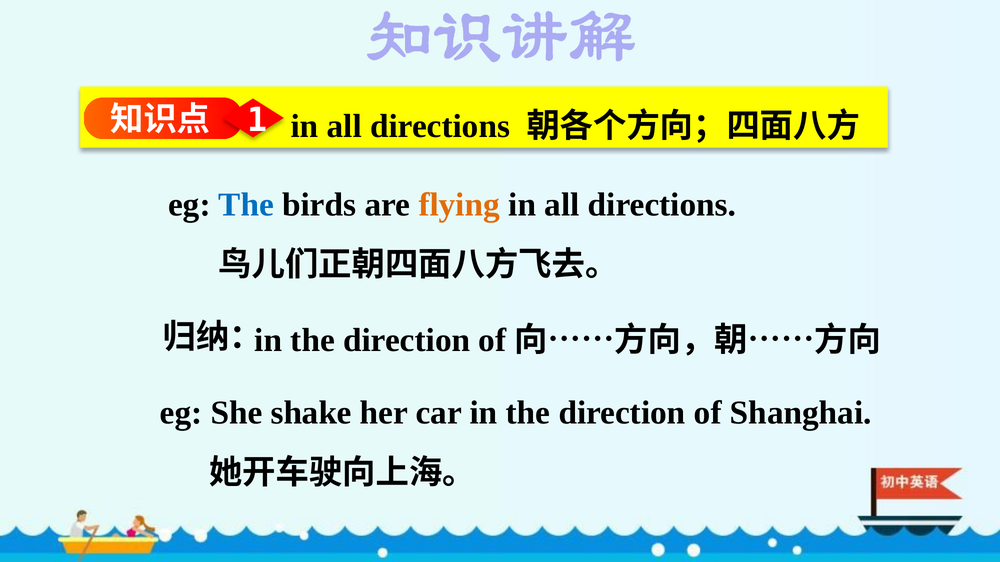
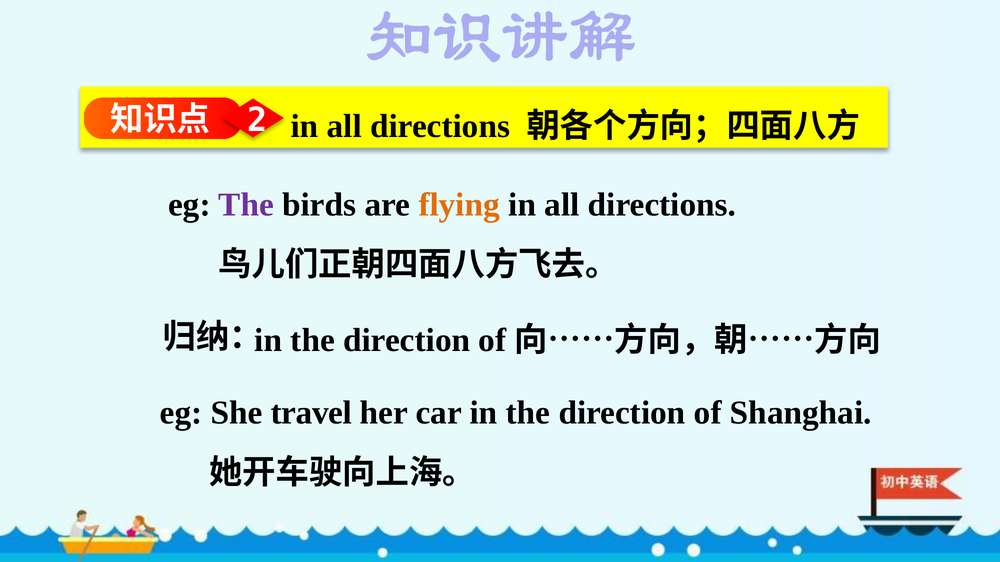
1: 1 -> 2 (257, 120)
The colour: blue -> purple (246, 205)
shake: shake -> travel (311, 413)
